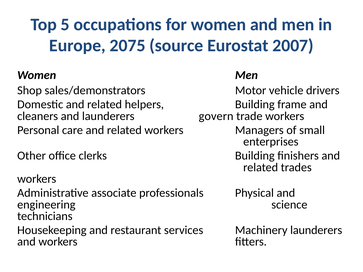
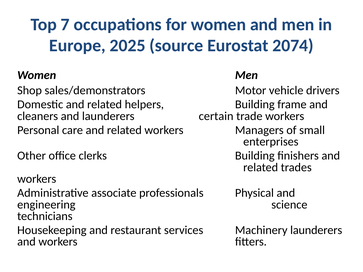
5: 5 -> 7 (65, 25)
2075: 2075 -> 2025 (128, 46)
2007: 2007 -> 2074 (293, 46)
govern: govern -> certain (216, 116)
